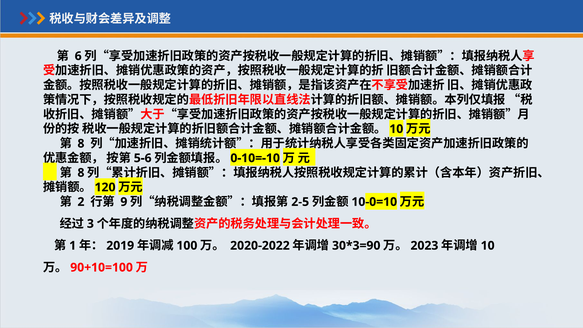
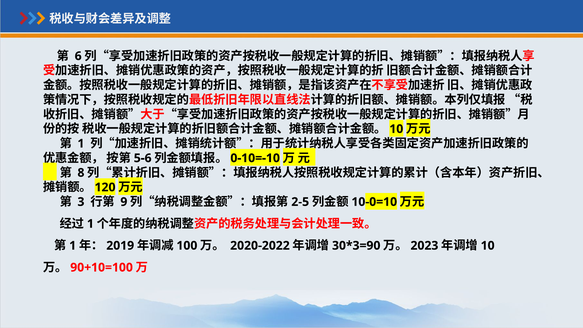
8: 8 -> 1 (81, 144)
2: 2 -> 3 (81, 202)
3: 3 -> 1 (90, 224)
